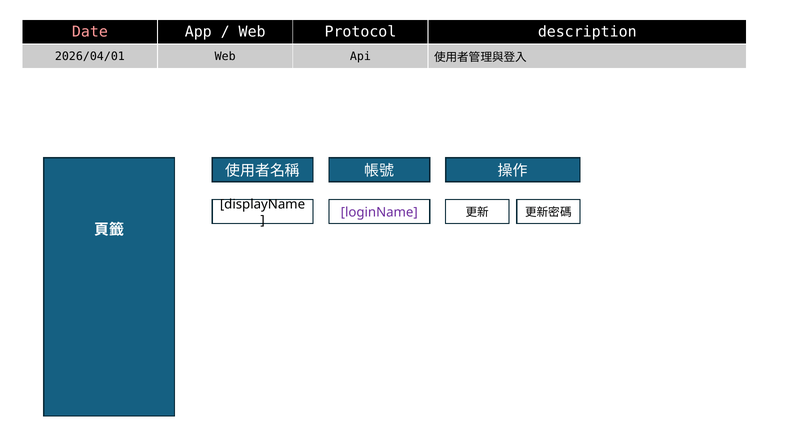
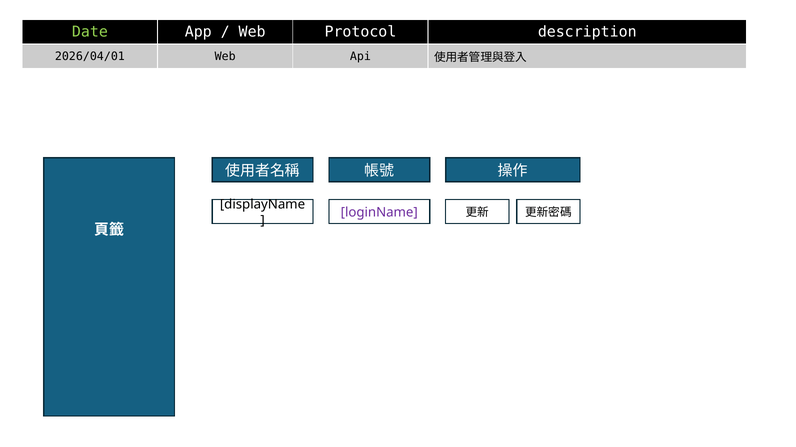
Date colour: pink -> light green (90, 32)
